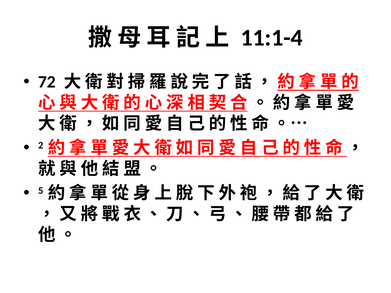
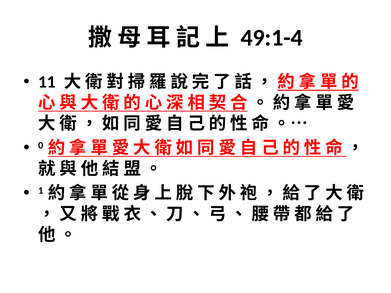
11:1-4: 11:1-4 -> 49:1-4 (272, 38)
72: 72 -> 11 (47, 82)
2: 2 -> 0 (41, 145)
5: 5 -> 1 (41, 191)
